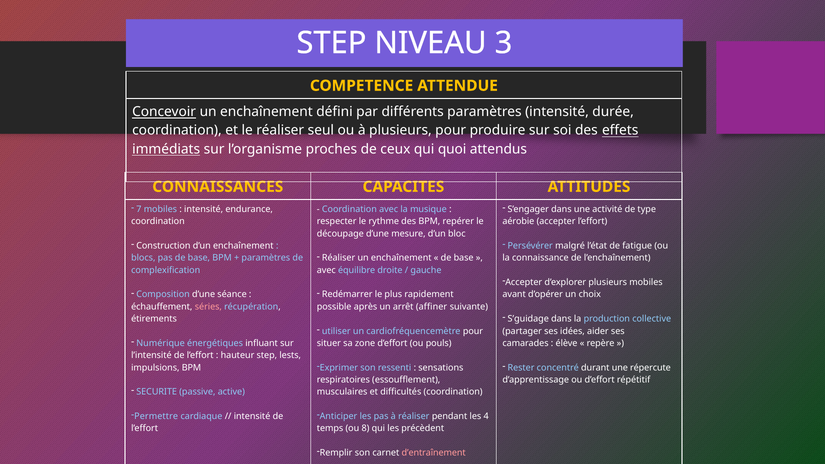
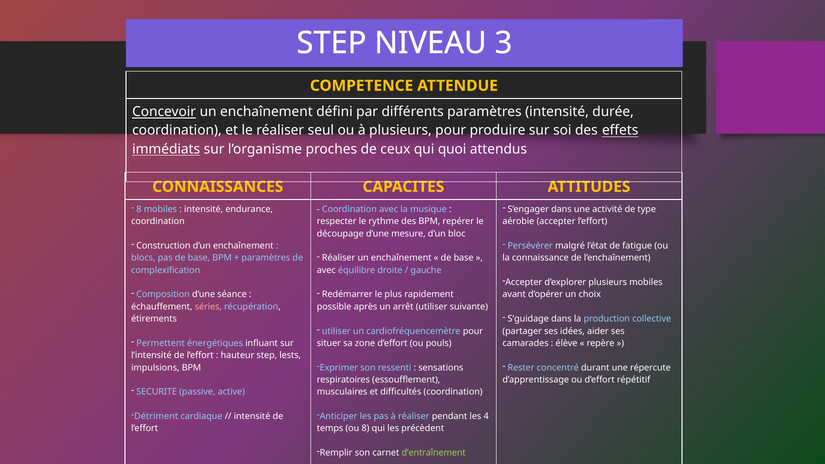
7: 7 -> 8 (139, 209)
arrêt affiner: affiner -> utiliser (432, 307)
Numérique: Numérique -> Permettent (161, 343)
Permettre: Permettre -> Détriment (156, 416)
d’entraînement colour: pink -> light green (434, 453)
